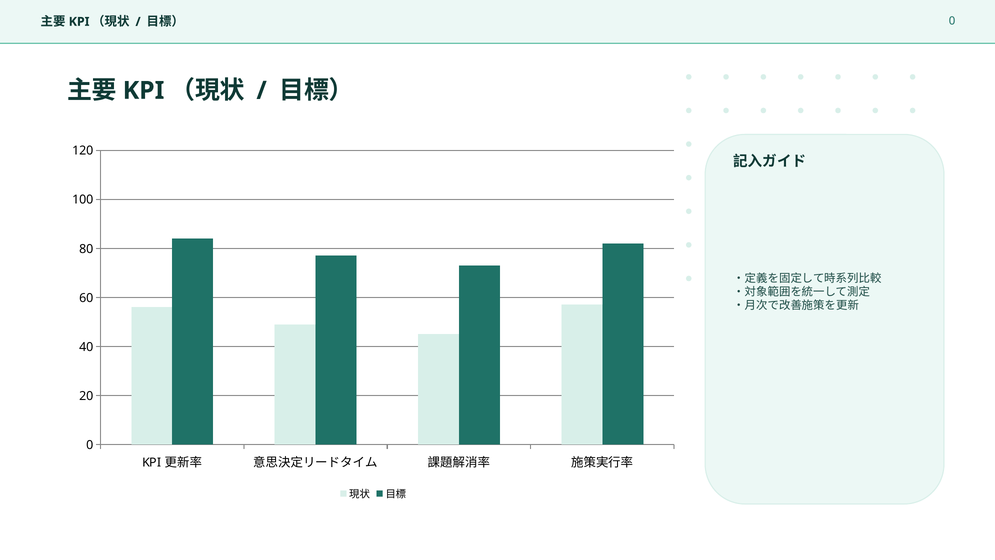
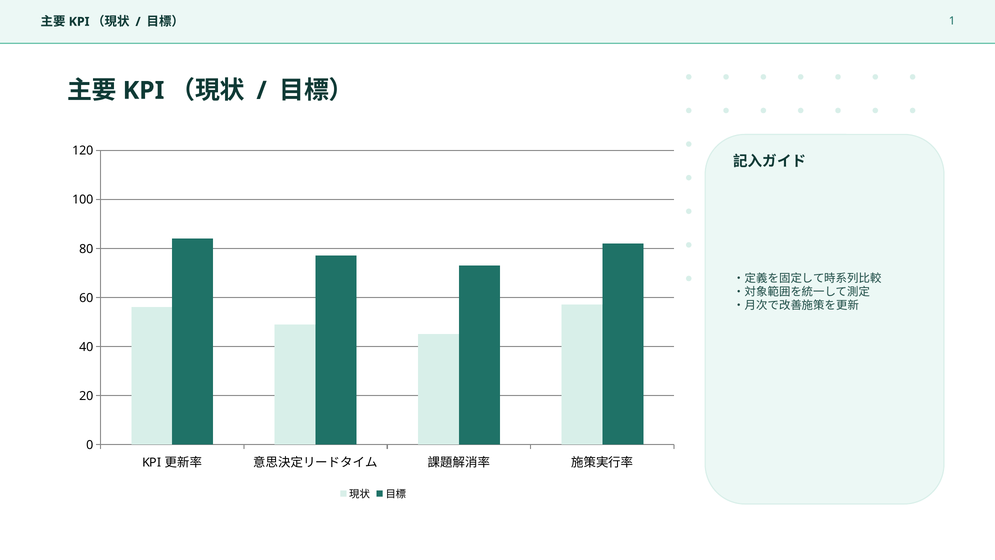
0: 0 -> 1 (952, 21)
